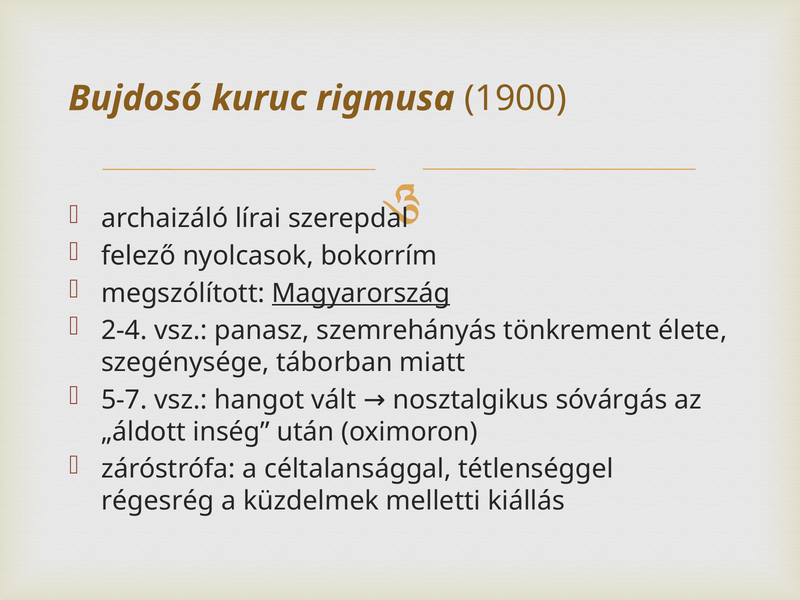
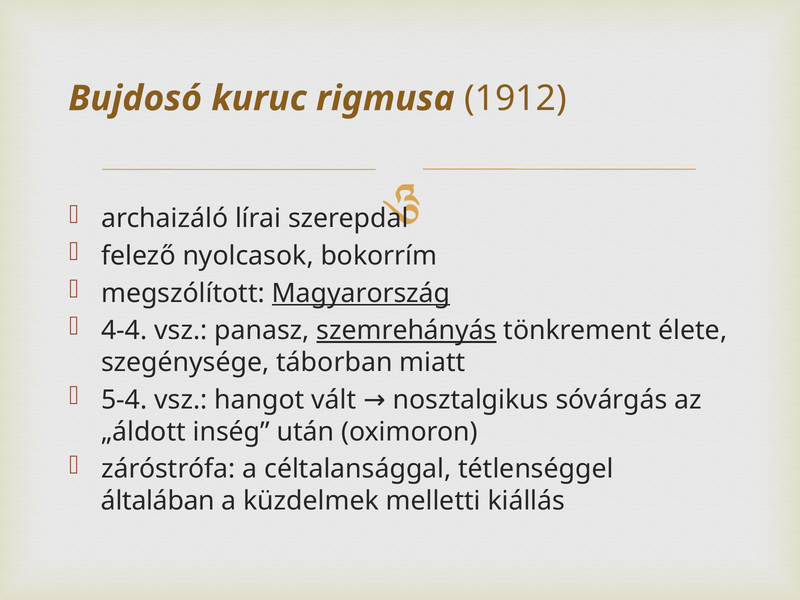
1900: 1900 -> 1912 (515, 98)
2-4: 2-4 -> 4-4 (124, 331)
szemrehányás underline: none -> present (407, 331)
5-7: 5-7 -> 5-4 (124, 400)
régesrég: régesrég -> általában (158, 501)
